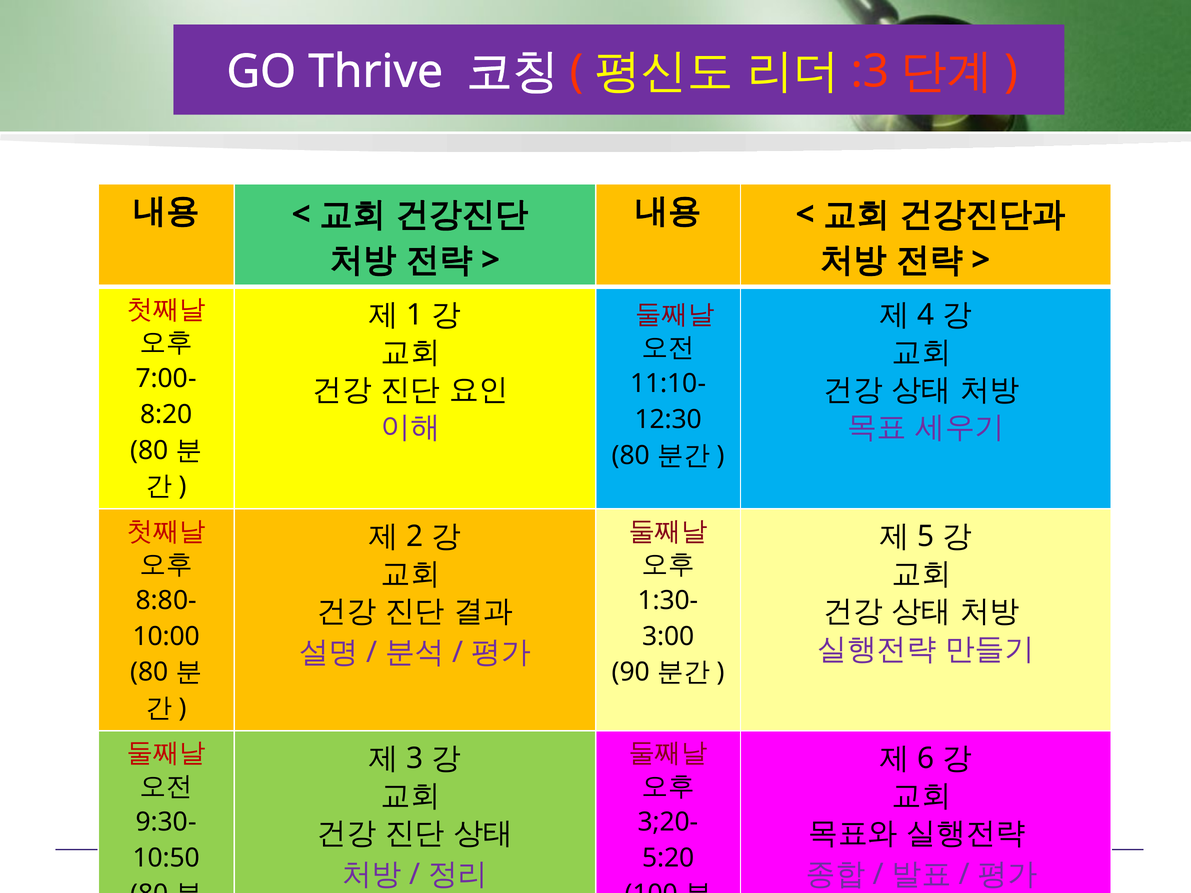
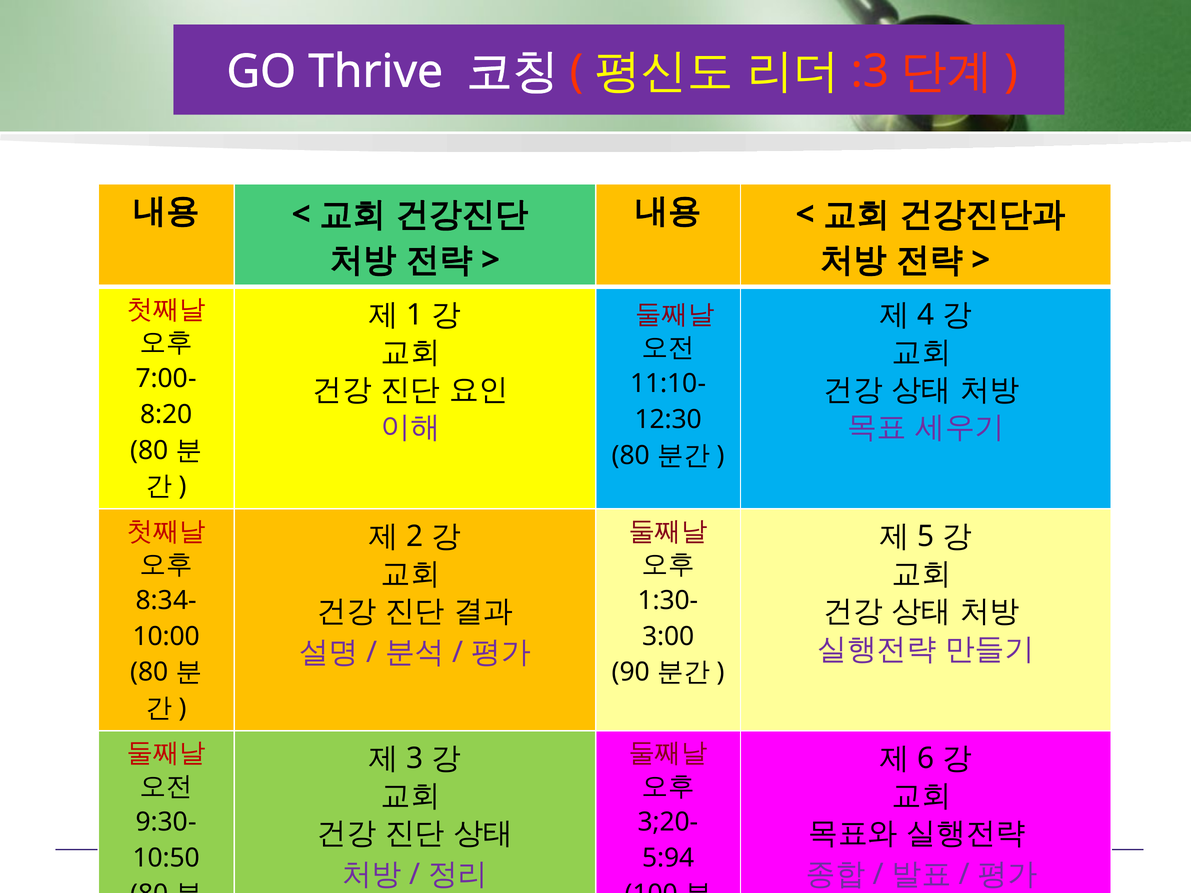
8:80-: 8:80- -> 8:34- (166, 601)
5:20: 5:20 -> 5:94 (668, 858)
